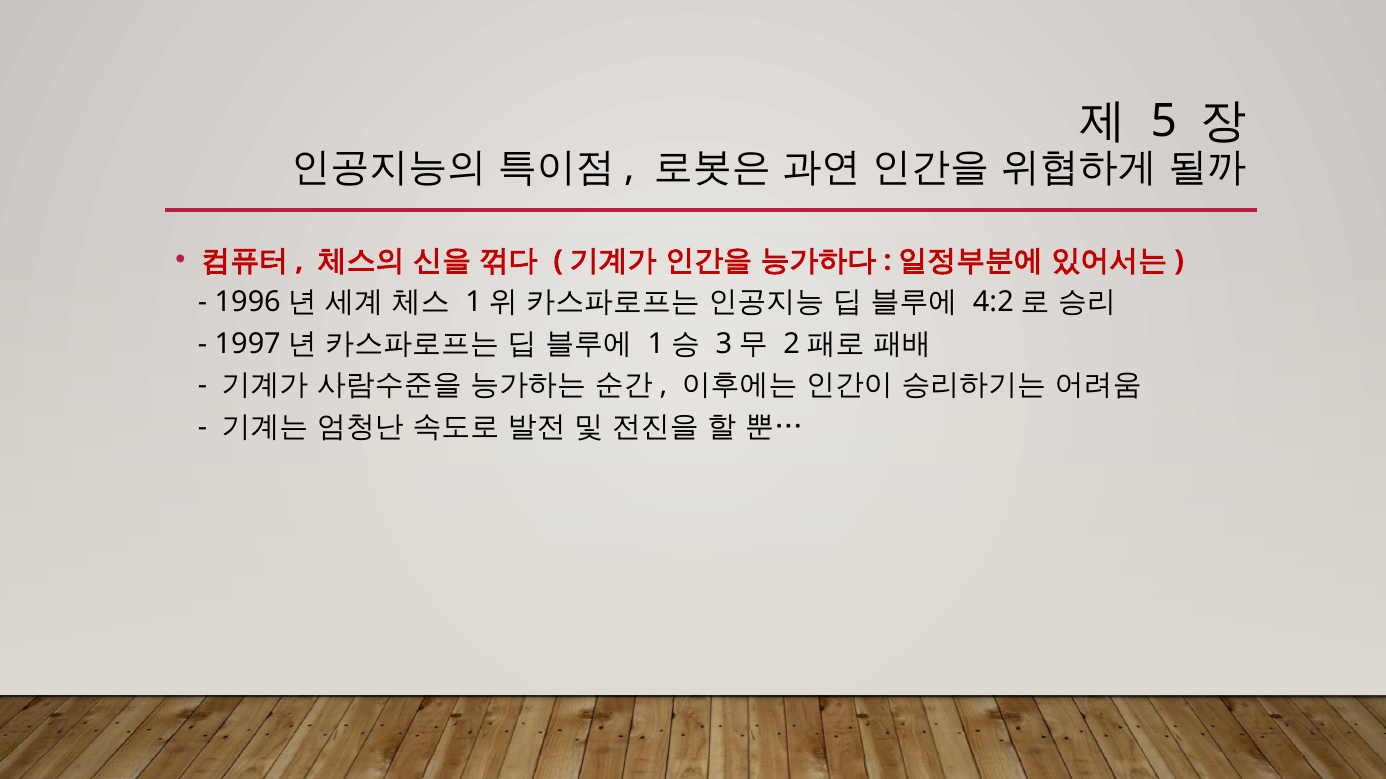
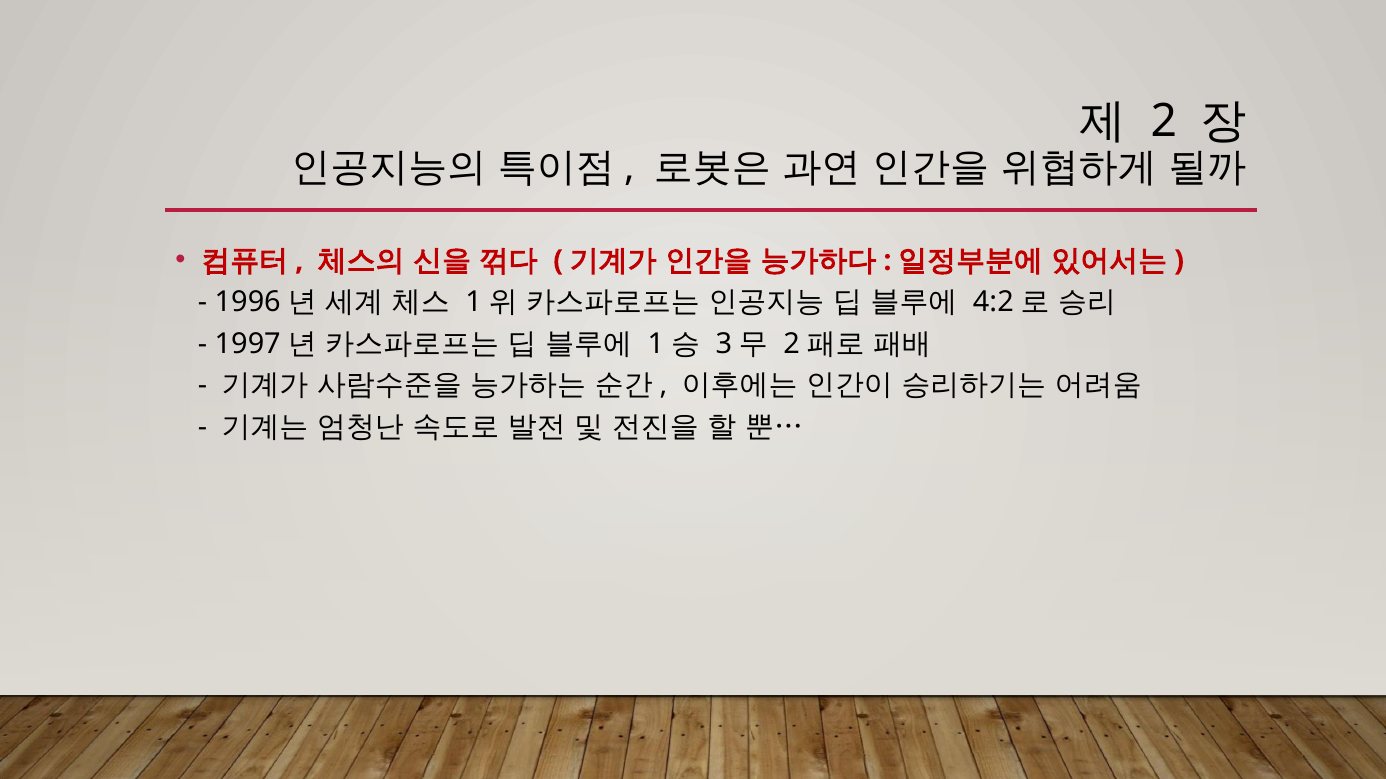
5: 5 -> 2 (1164, 121)
